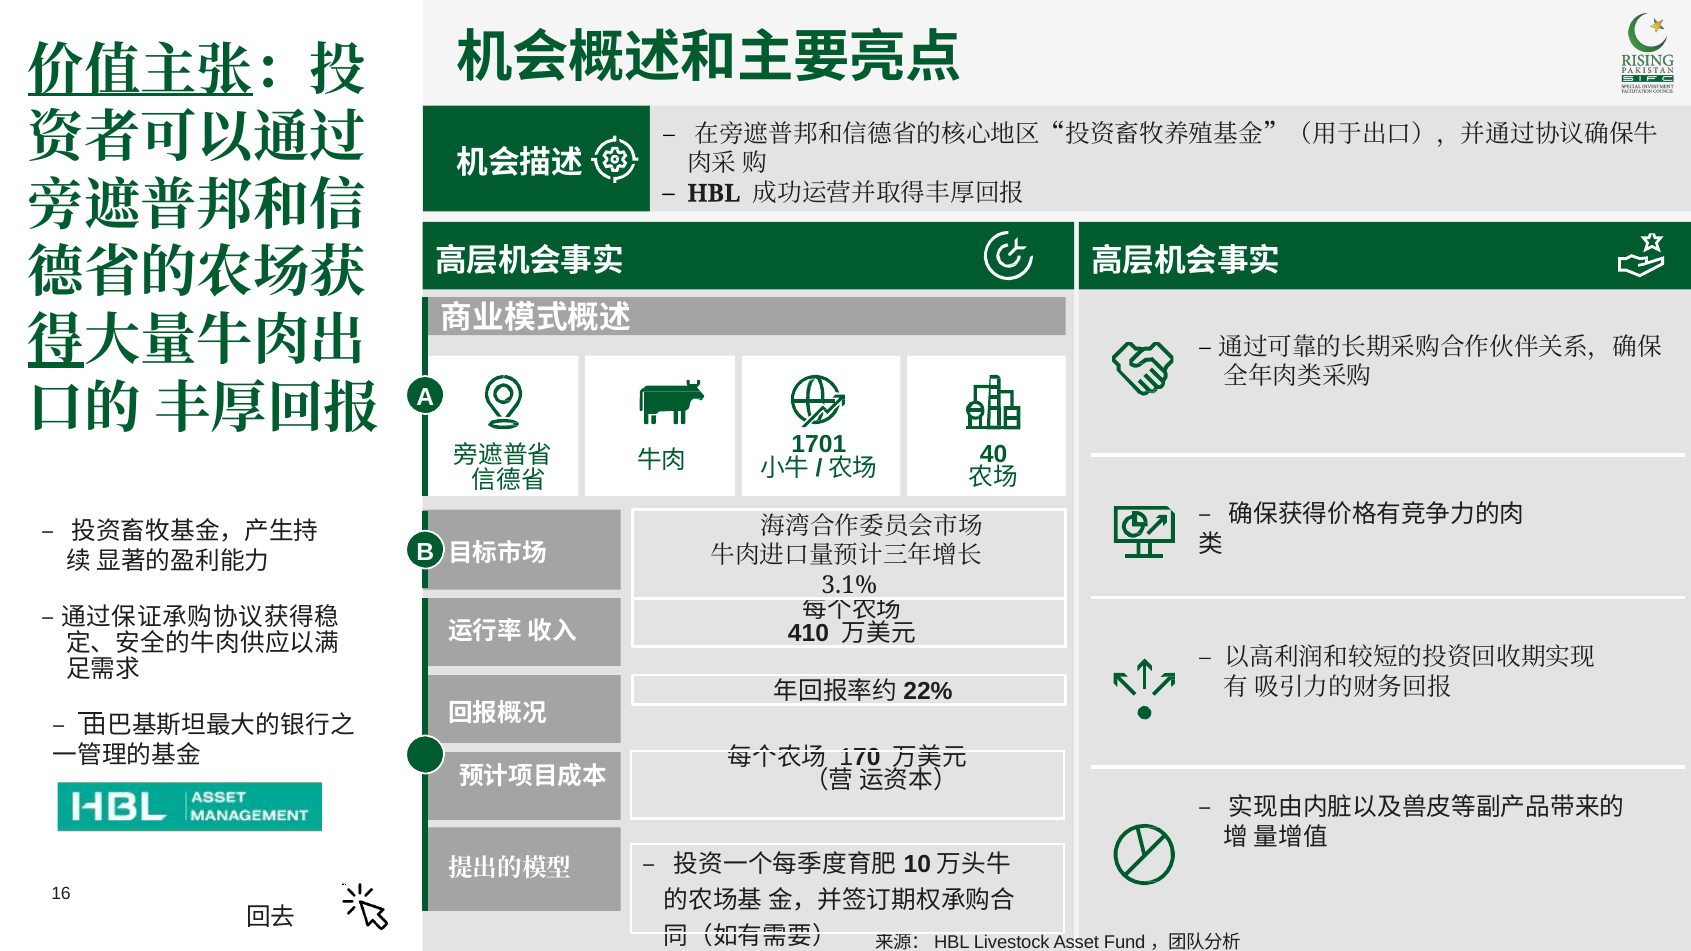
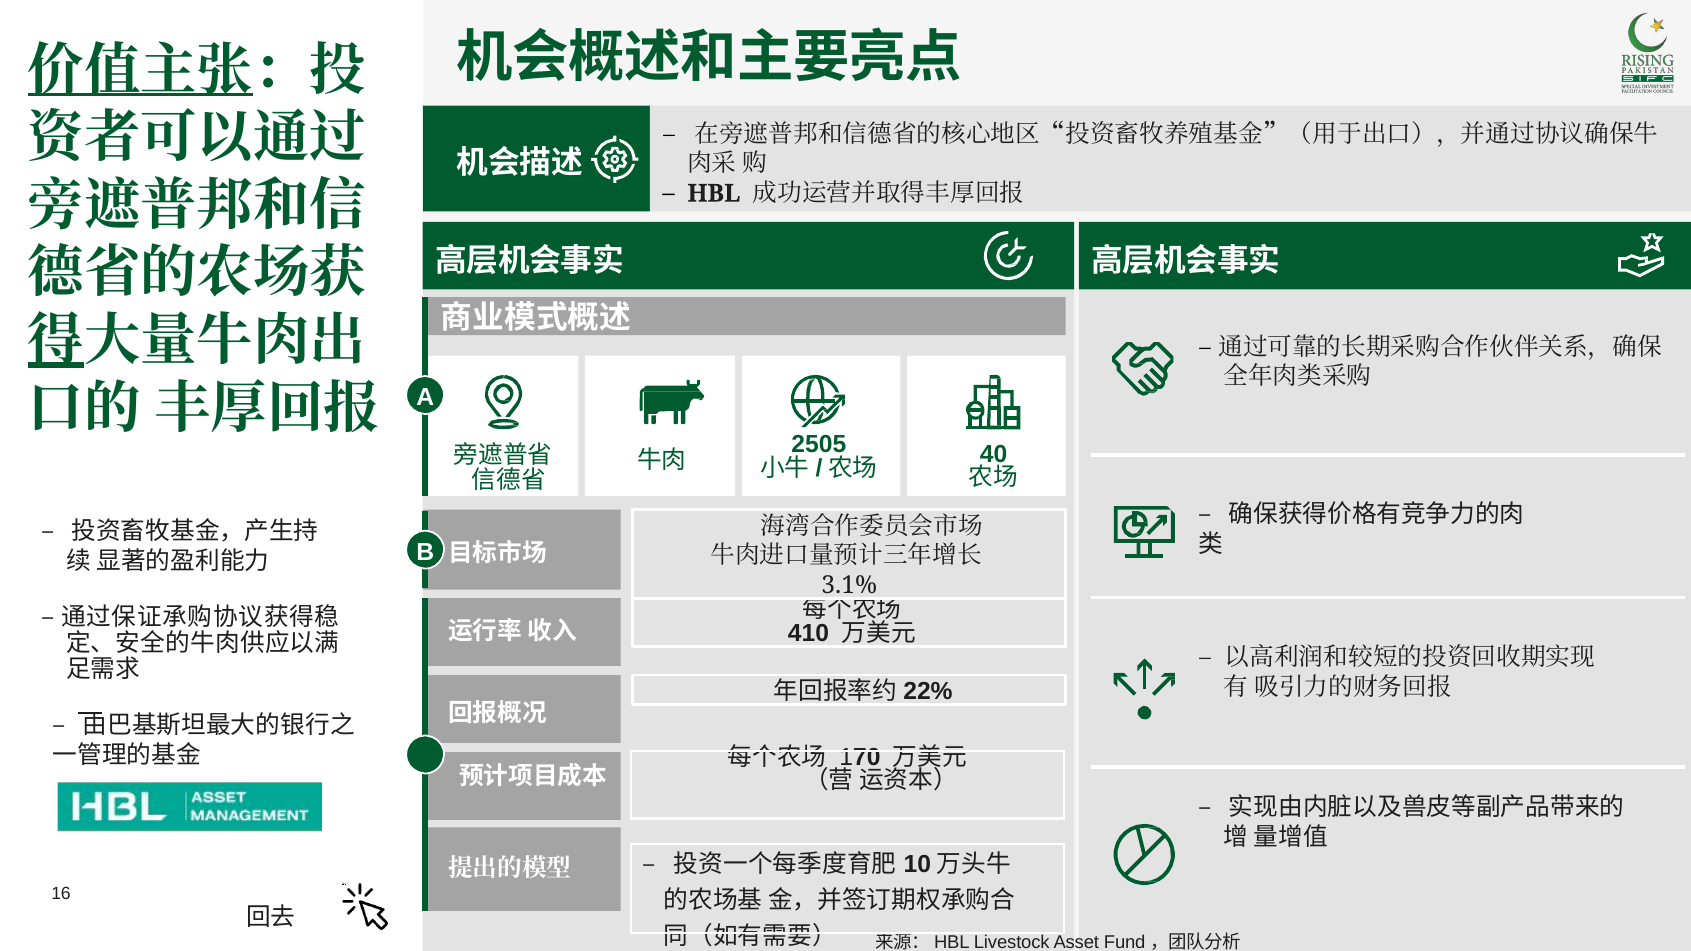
1701: 1701 -> 2505 (819, 444)
